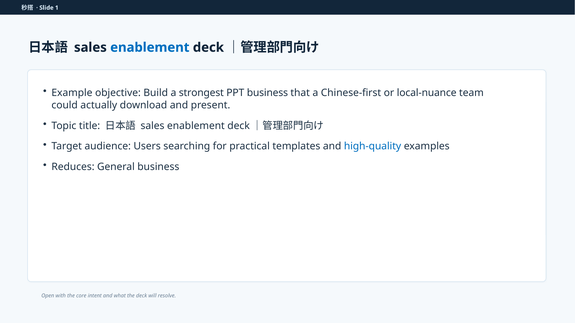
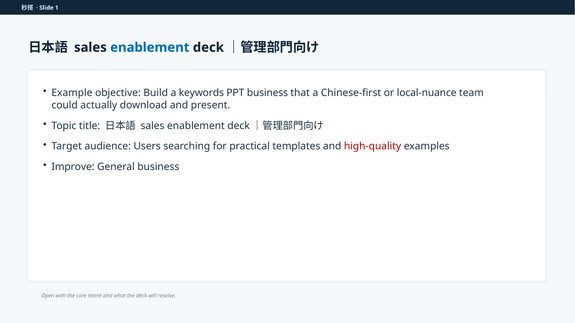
strongest: strongest -> keywords (201, 93)
high-quality colour: blue -> red (373, 147)
Reduces: Reduces -> Improve (73, 167)
